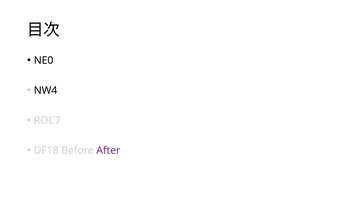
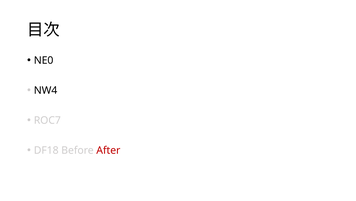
After colour: purple -> red (108, 150)
